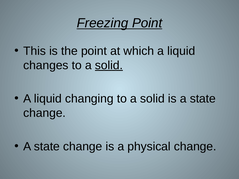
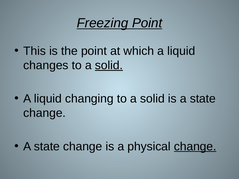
change underline: none -> present (195, 147)
